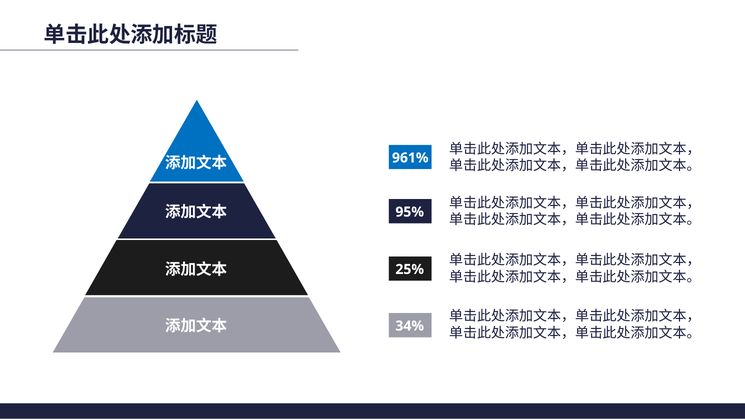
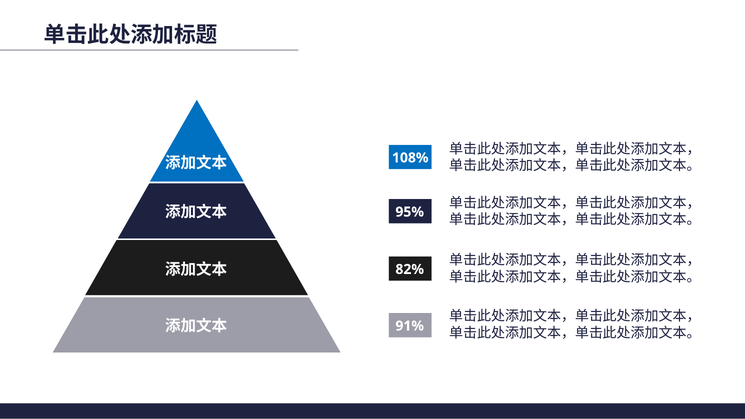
961%: 961% -> 108% (410, 158)
25%: 25% -> 82% (410, 269)
34%: 34% -> 91% (410, 326)
